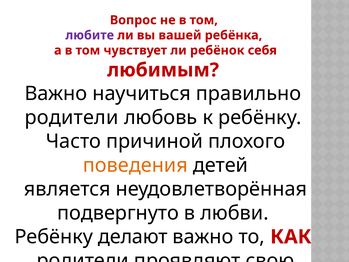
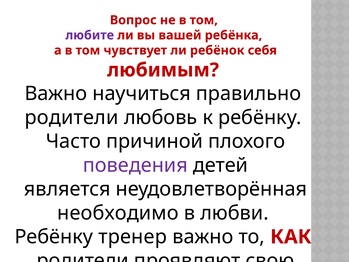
поведения colour: orange -> purple (135, 165)
подвергнуто: подвергнуто -> необходимо (118, 213)
делают: делают -> тренер (133, 237)
